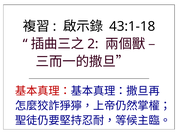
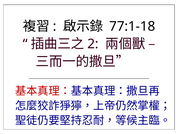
43:1-18: 43:1-18 -> 77:1-18 (132, 26)
